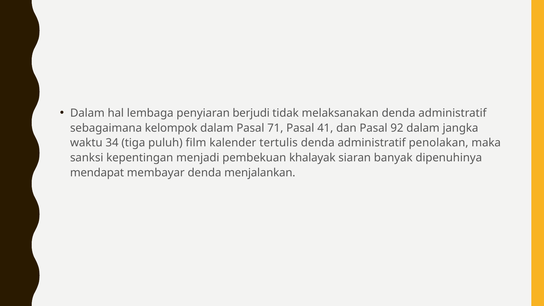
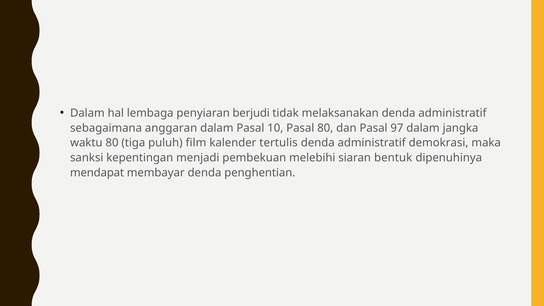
kelompok: kelompok -> anggaran (171, 128)
71: 71 -> 10 (275, 128)
Pasal 41: 41 -> 80 (325, 128)
92: 92 -> 97 (397, 128)
waktu 34: 34 -> 80 (112, 143)
penolakan: penolakan -> demokrasi (439, 143)
khalayak: khalayak -> melebihi (312, 158)
banyak: banyak -> bentuk (393, 158)
menjalankan: menjalankan -> penghentian (260, 173)
